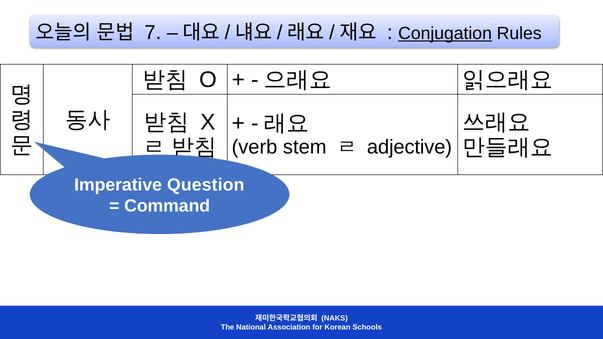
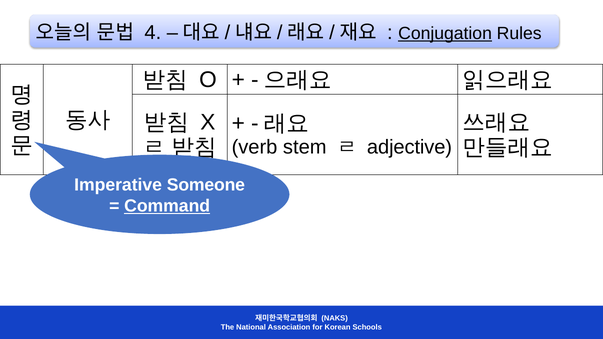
7: 7 -> 4 (153, 32)
Question: Question -> Someone (206, 185)
Command underline: none -> present (167, 206)
